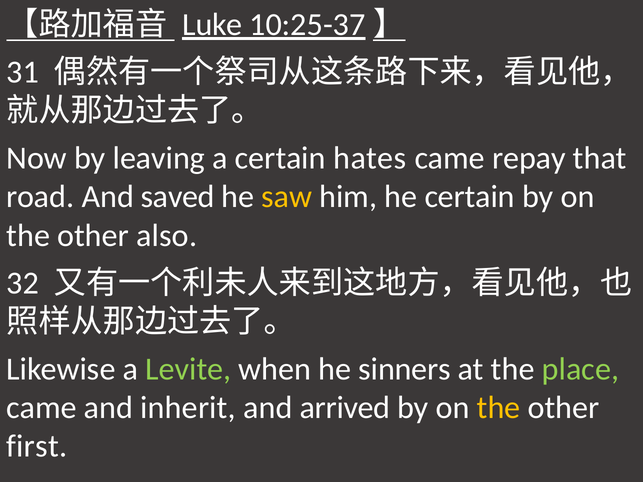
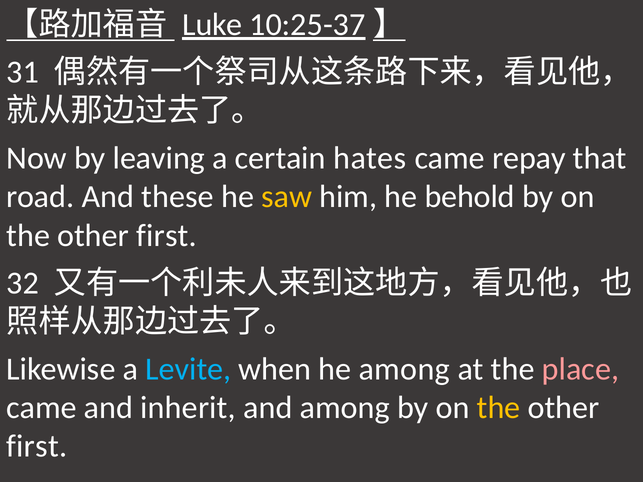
saved: saved -> these (178, 197)
he certain: certain -> behold (470, 197)
also: also -> first (167, 236)
Levite colour: light green -> light blue (188, 369)
he sinners: sinners -> among (404, 369)
place colour: light green -> pink (580, 369)
and arrived: arrived -> among (345, 408)
